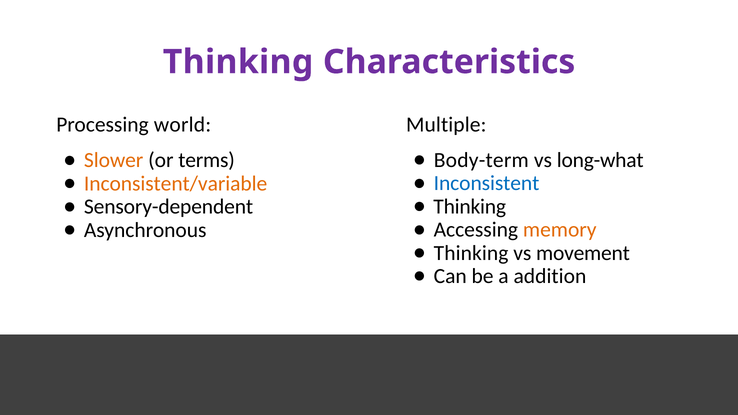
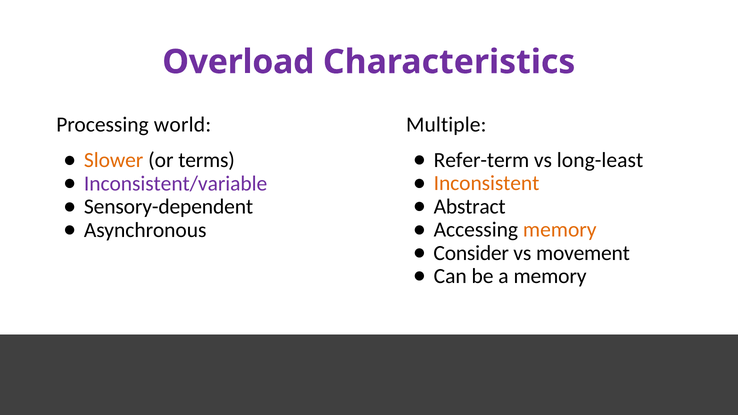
Thinking: Thinking -> Overload (238, 62)
Body-term: Body-term -> Refer-term (481, 160)
long-what: long-what -> long-least (600, 160)
Inconsistent colour: blue -> orange (487, 183)
Inconsistent/variable colour: orange -> purple (176, 184)
Thinking: Thinking -> Abstract (470, 207)
Thinking: Thinking -> Consider (471, 253)
a addition: addition -> memory (550, 276)
